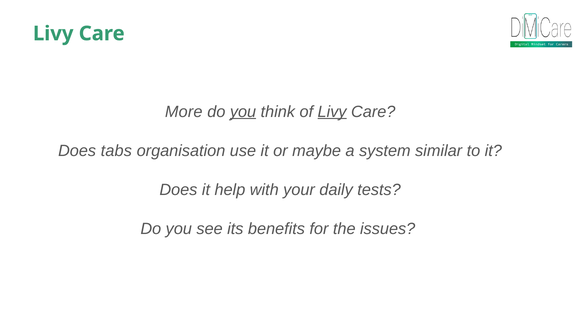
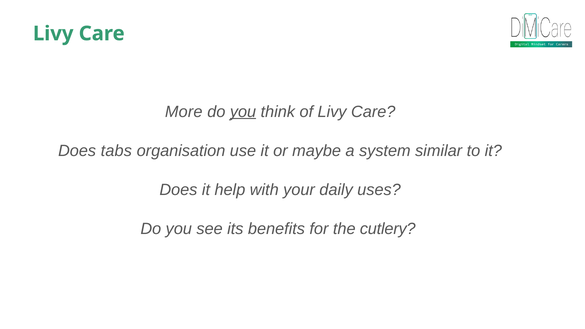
Livy underline: present -> none (332, 112)
tests: tests -> uses (379, 190)
issues: issues -> cutlery (388, 229)
